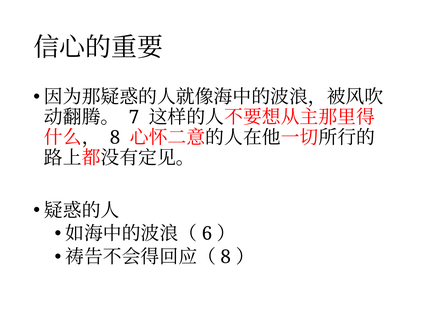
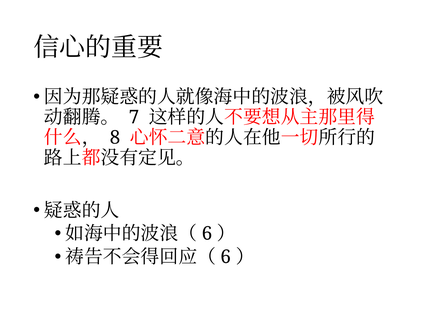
8: 8 -> 6 (226, 257)
